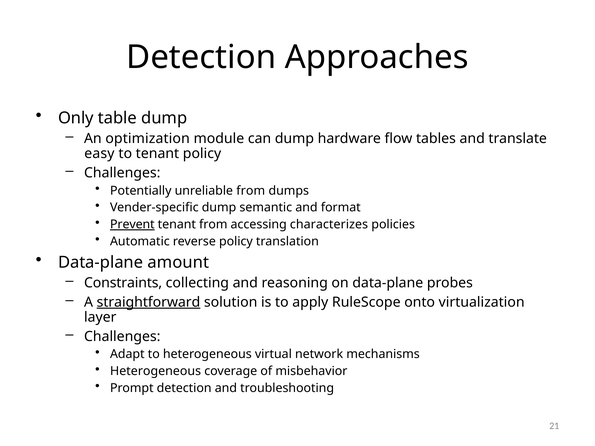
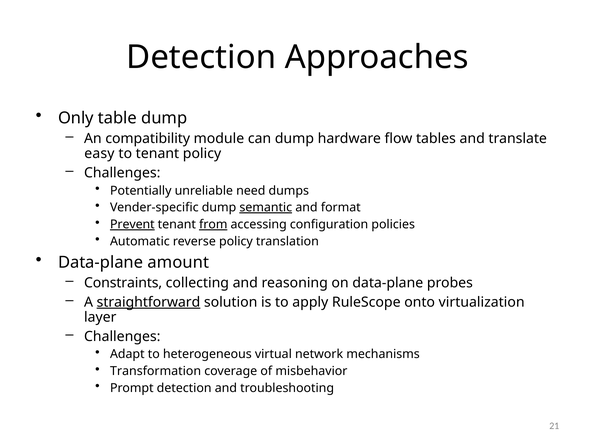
optimization: optimization -> compatibility (148, 139)
unreliable from: from -> need (251, 191)
semantic underline: none -> present (266, 208)
from underline: none -> present (213, 225)
characterizes: characterizes -> configuration (329, 225)
Heterogeneous: Heterogeneous -> Transformation (156, 371)
